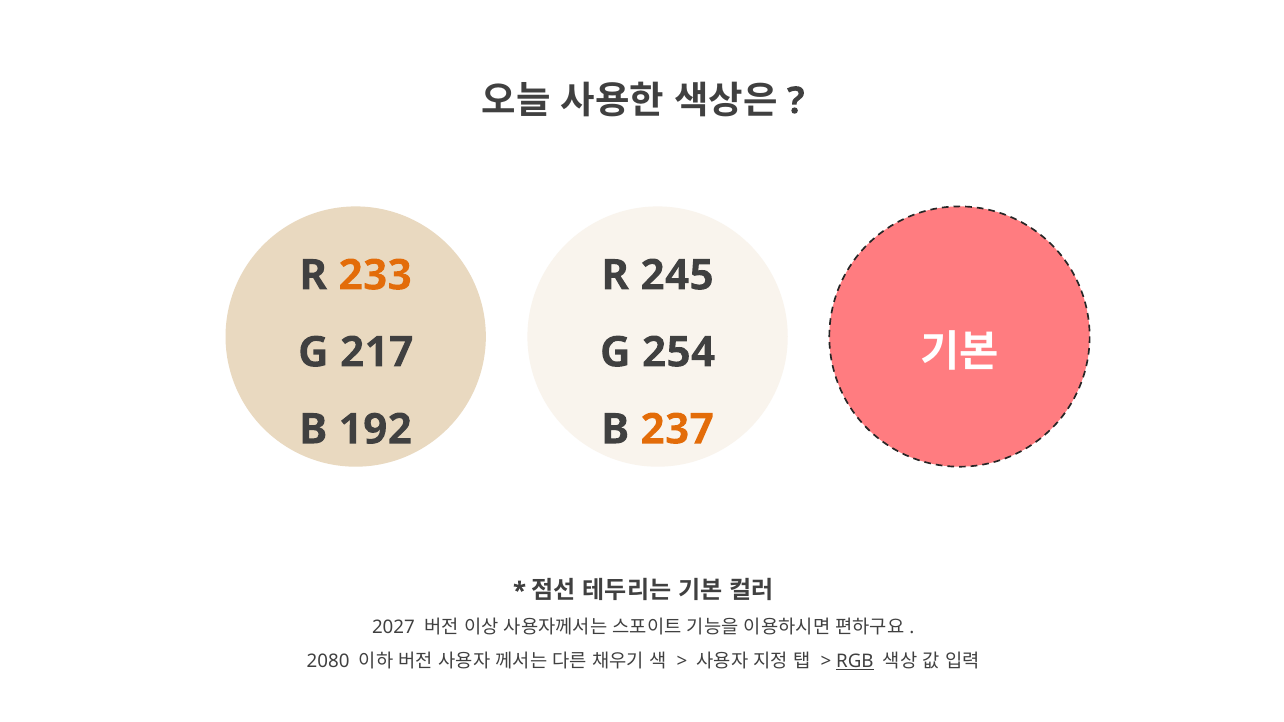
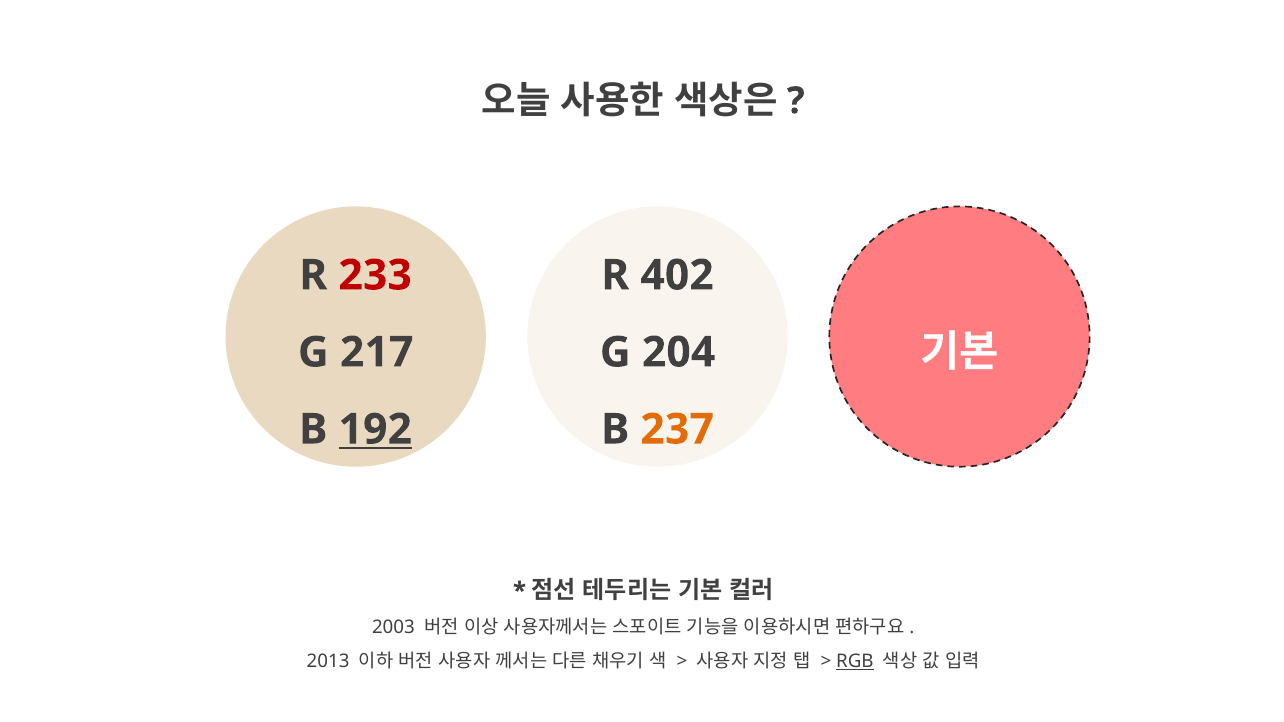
233 colour: orange -> red (375, 275)
245: 245 -> 402 (677, 275)
254: 254 -> 204 (679, 352)
192 underline: none -> present (375, 430)
2027: 2027 -> 2003 (393, 628)
2080: 2080 -> 2013 (328, 661)
